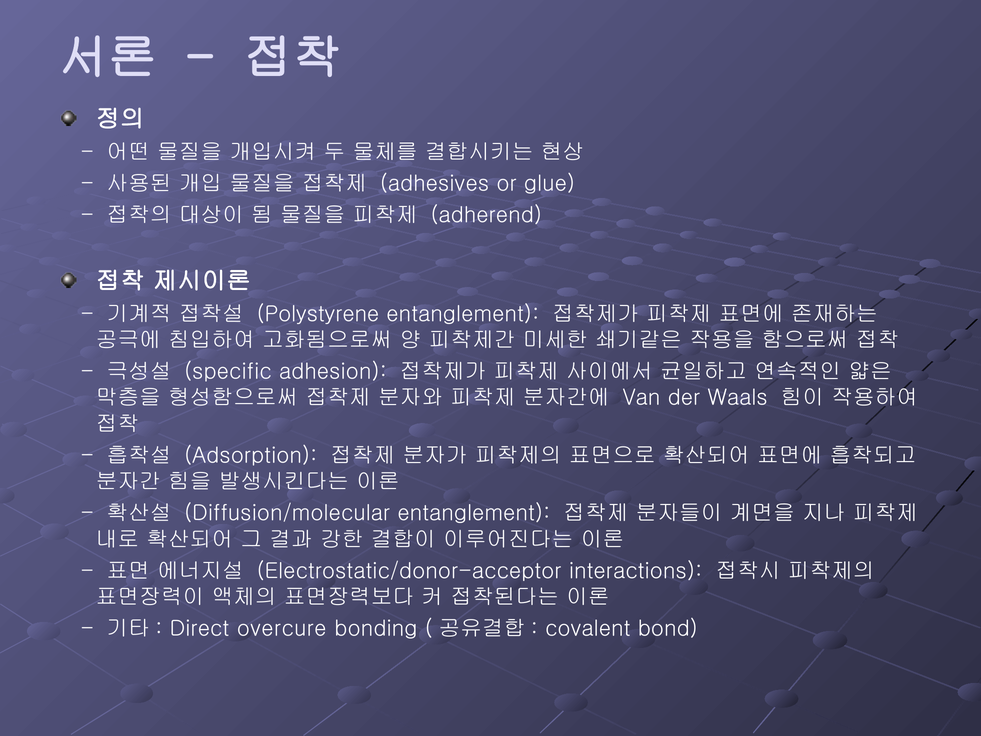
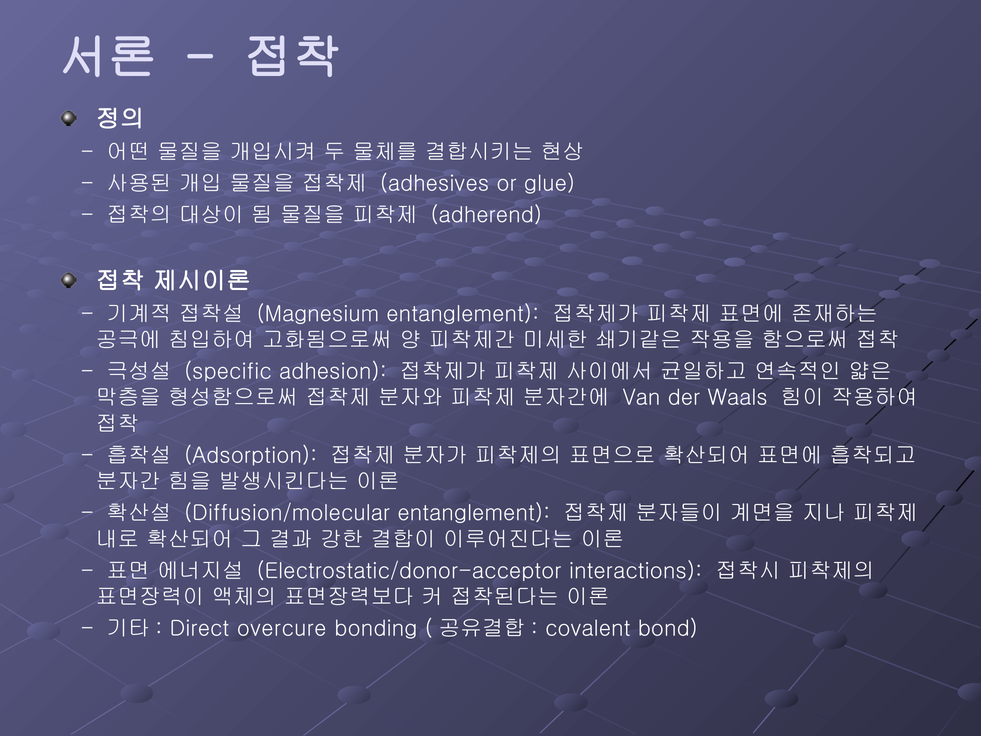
Polystyrene: Polystyrene -> Magnesium (318, 314)
